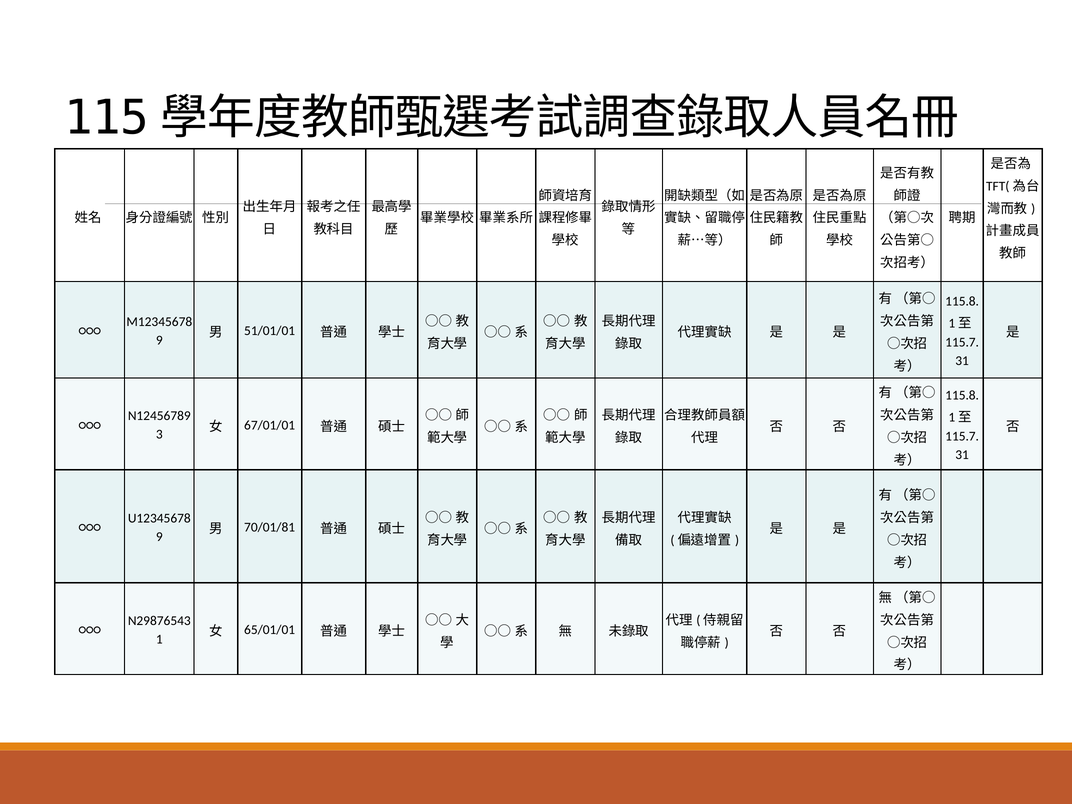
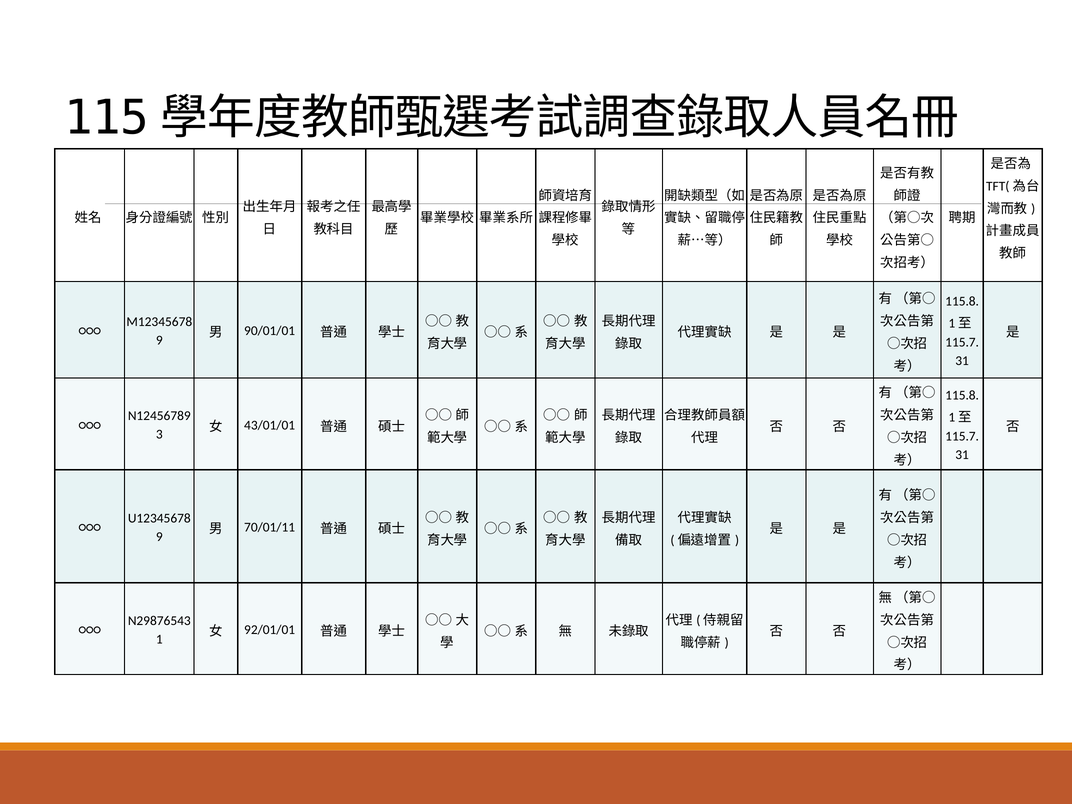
51/01/01: 51/01/01 -> 90/01/01 (270, 331)
67/01/01: 67/01/01 -> 43/01/01 (270, 425)
70/01/81: 70/01/81 -> 70/01/11 (270, 528)
65/01/01: 65/01/01 -> 92/01/01 (270, 630)
